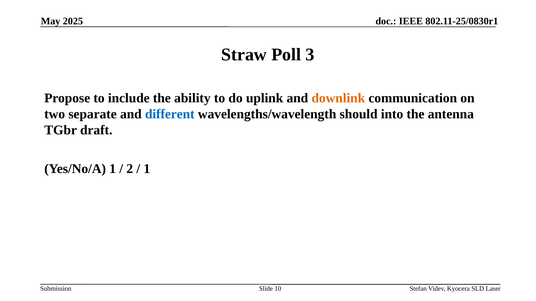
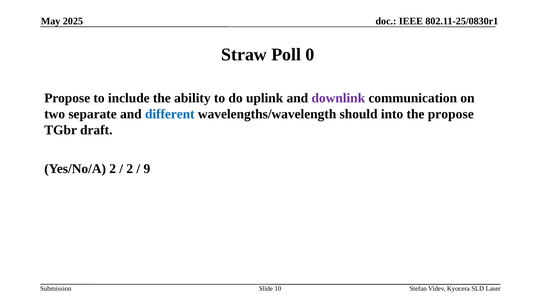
3: 3 -> 0 (310, 55)
downlink colour: orange -> purple (338, 98)
the antenna: antenna -> propose (451, 114)
Yes/No/A 1: 1 -> 2 (113, 169)
1: 1 -> 9 (147, 169)
